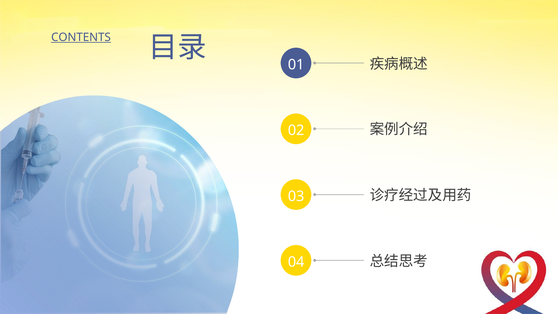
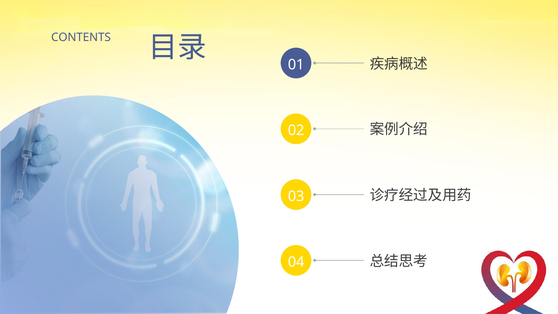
CONTENTS underline: present -> none (81, 37)
